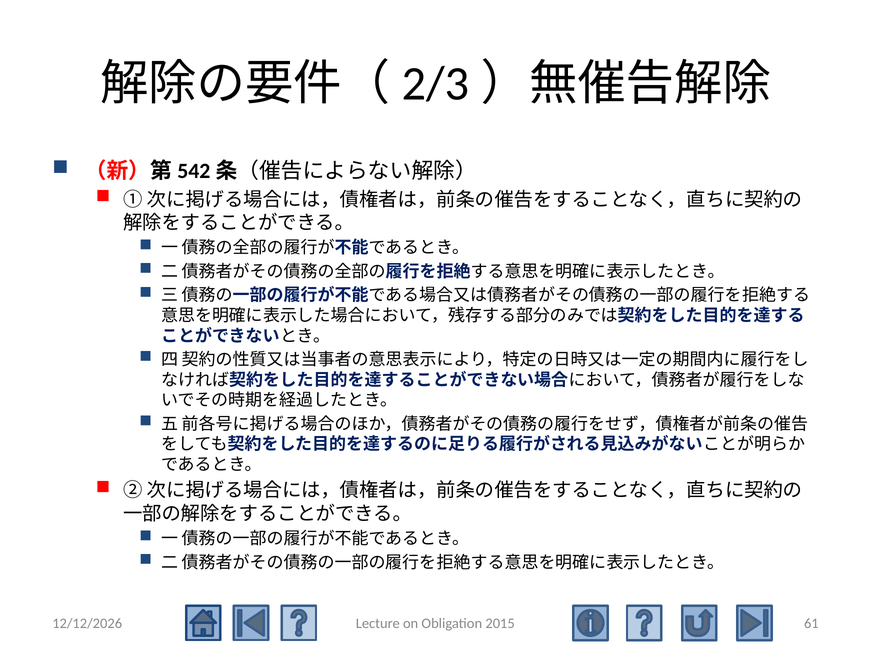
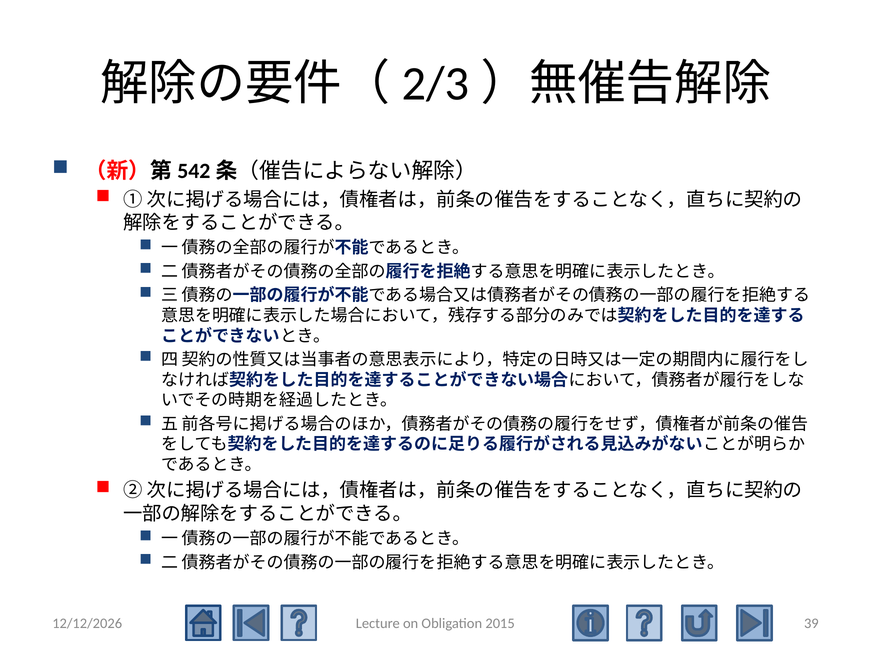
61: 61 -> 39 (811, 624)
